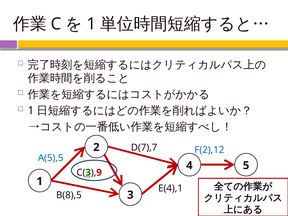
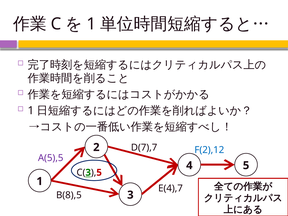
A(5),5 colour: blue -> purple (51, 158)
9: 9 -> 5 (99, 173)
E(4),1: E(4),1 -> E(4),7 (170, 188)
